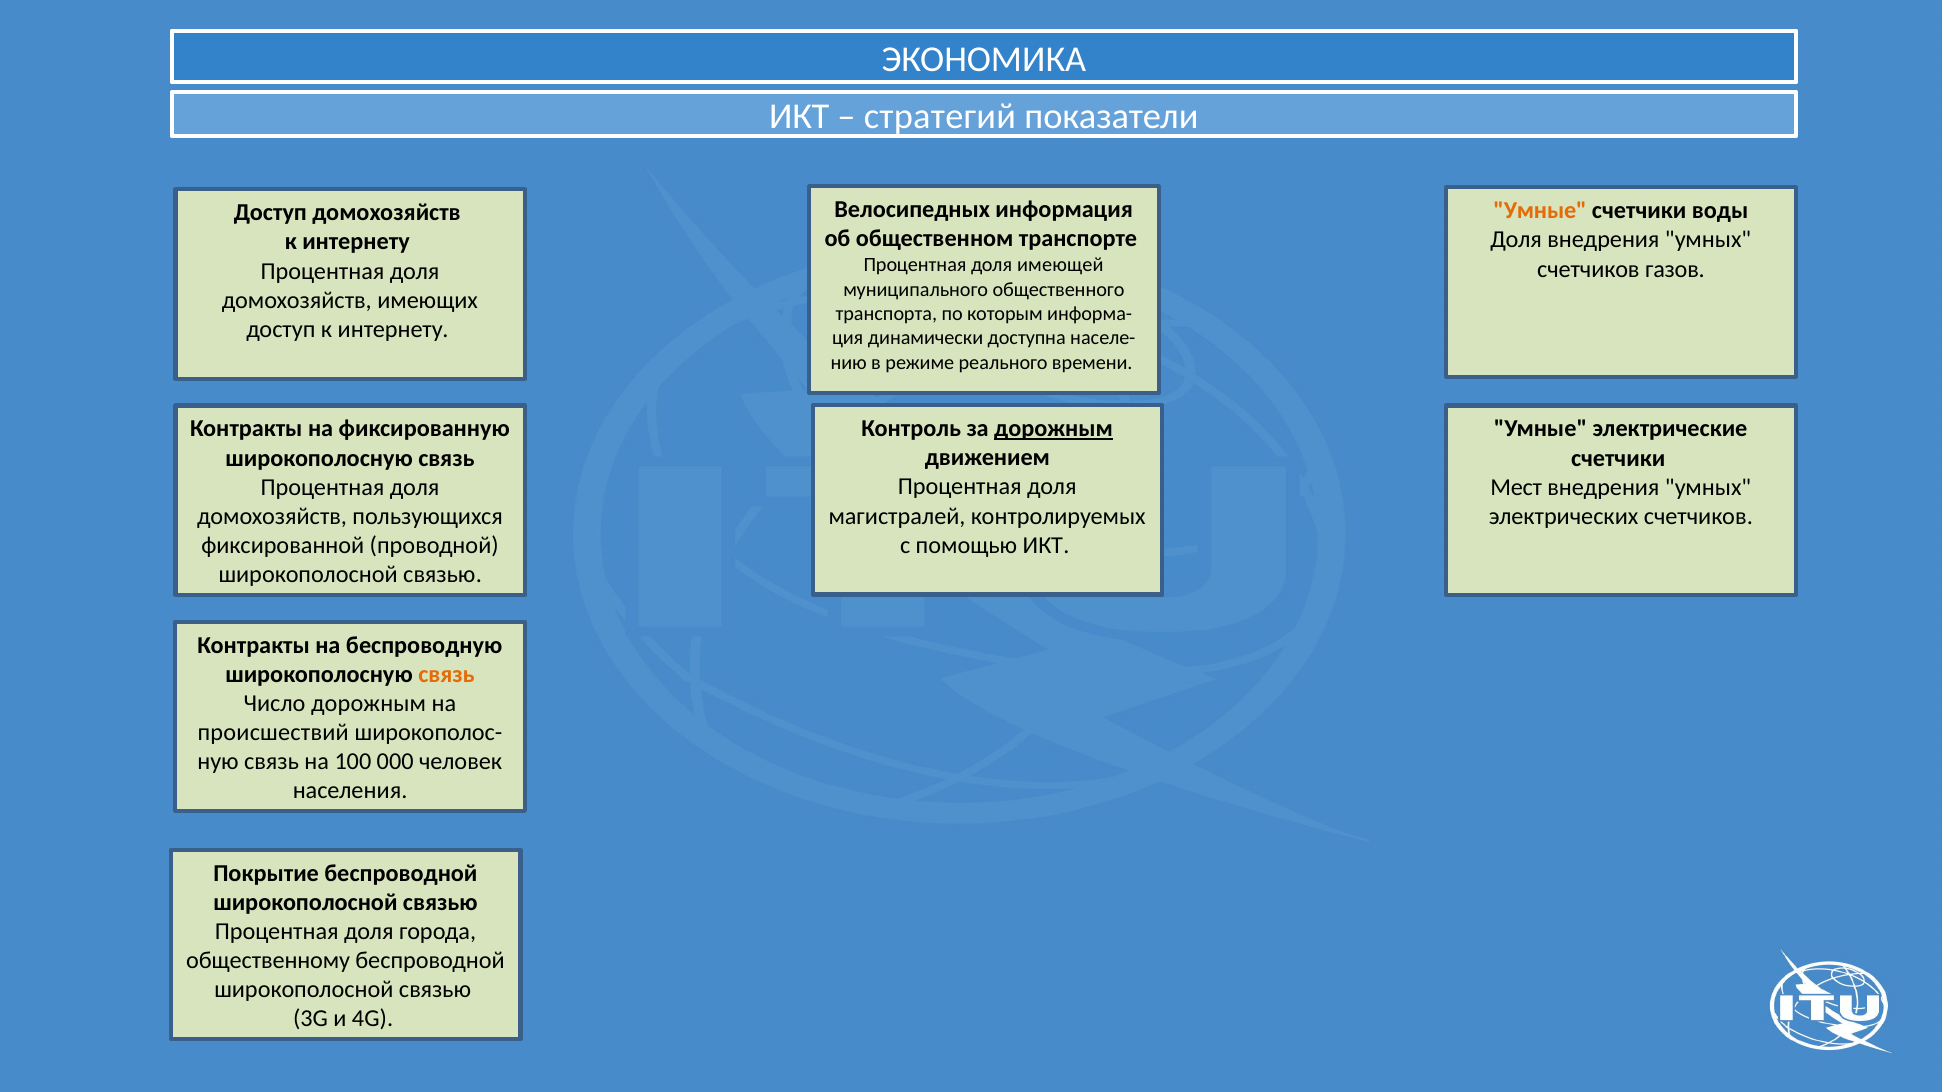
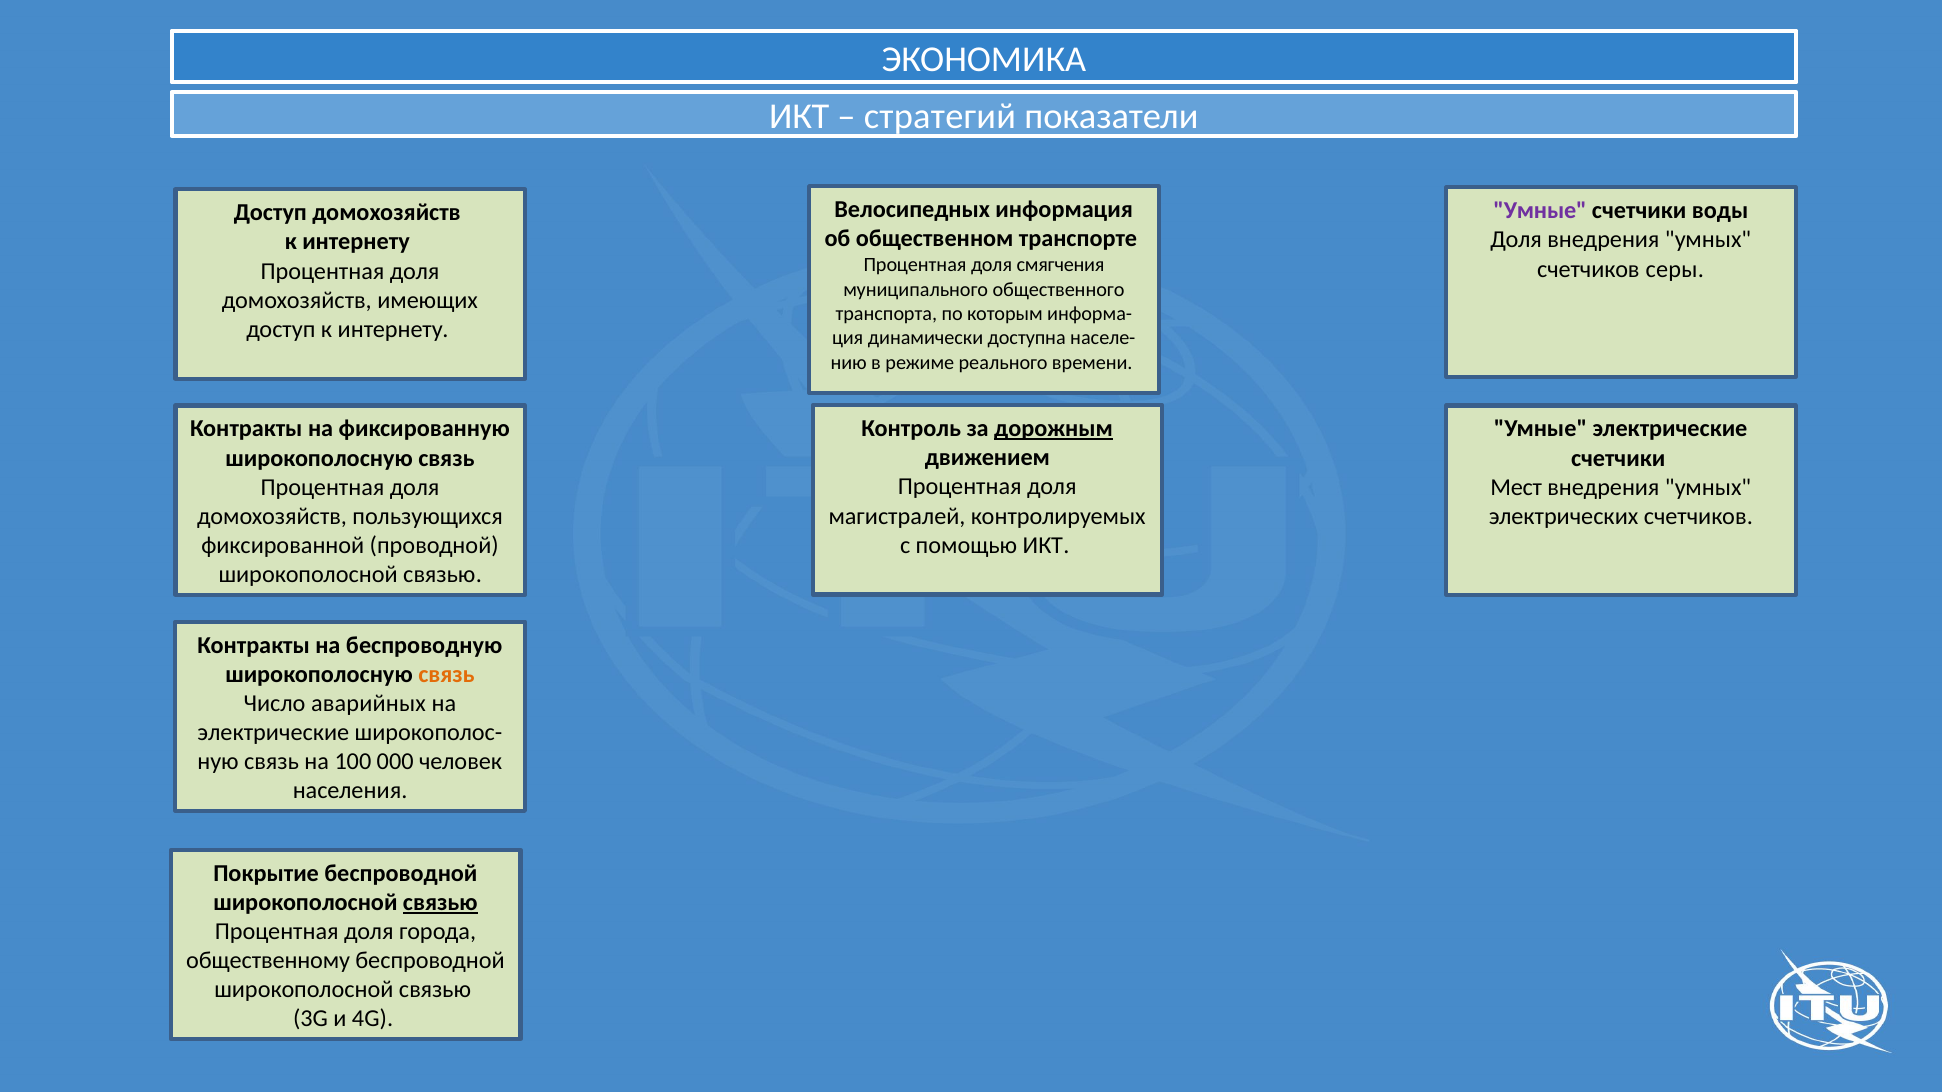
Умные colour: orange -> purple (1540, 211)
имеющей: имеющей -> смягчения (1061, 265)
газов: газов -> серы (1675, 269)
Число дорожным: дорожным -> аварийных (369, 703)
происшествий: происшествий -> электрические (273, 733)
связью underline: none -> present (440, 903)
